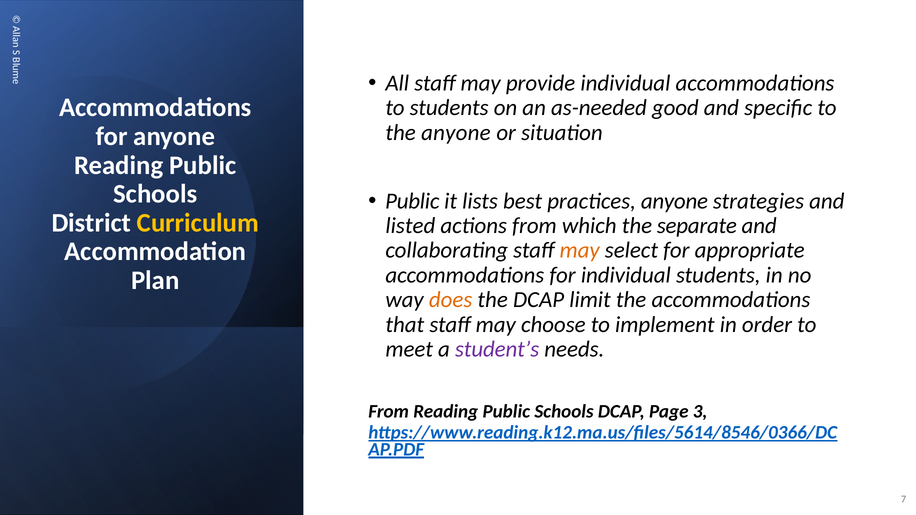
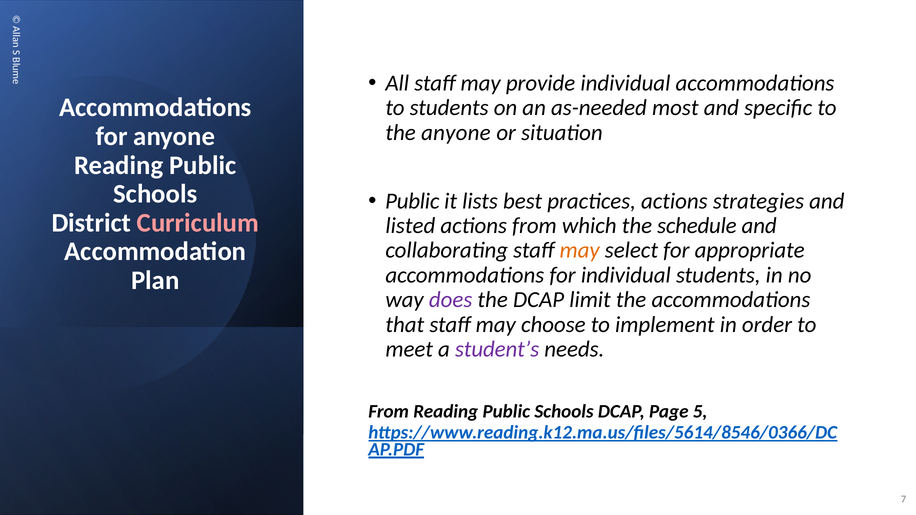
good: good -> most (675, 108)
practices anyone: anyone -> actions (674, 201)
Curriculum colour: yellow -> pink (198, 223)
separate: separate -> schedule (697, 226)
does colour: orange -> purple (451, 300)
3: 3 -> 5 (700, 412)
